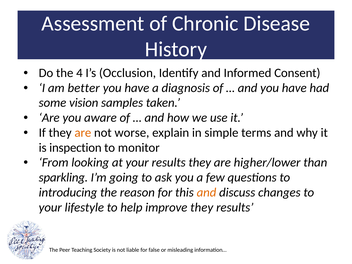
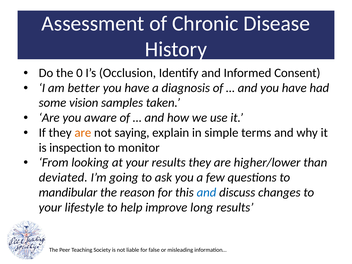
4: 4 -> 0 (79, 73)
worse: worse -> saying (132, 133)
sparkling: sparkling -> deviated (63, 177)
introducing: introducing -> mandibular (68, 192)
and colour: orange -> blue (206, 192)
improve they: they -> long (202, 207)
